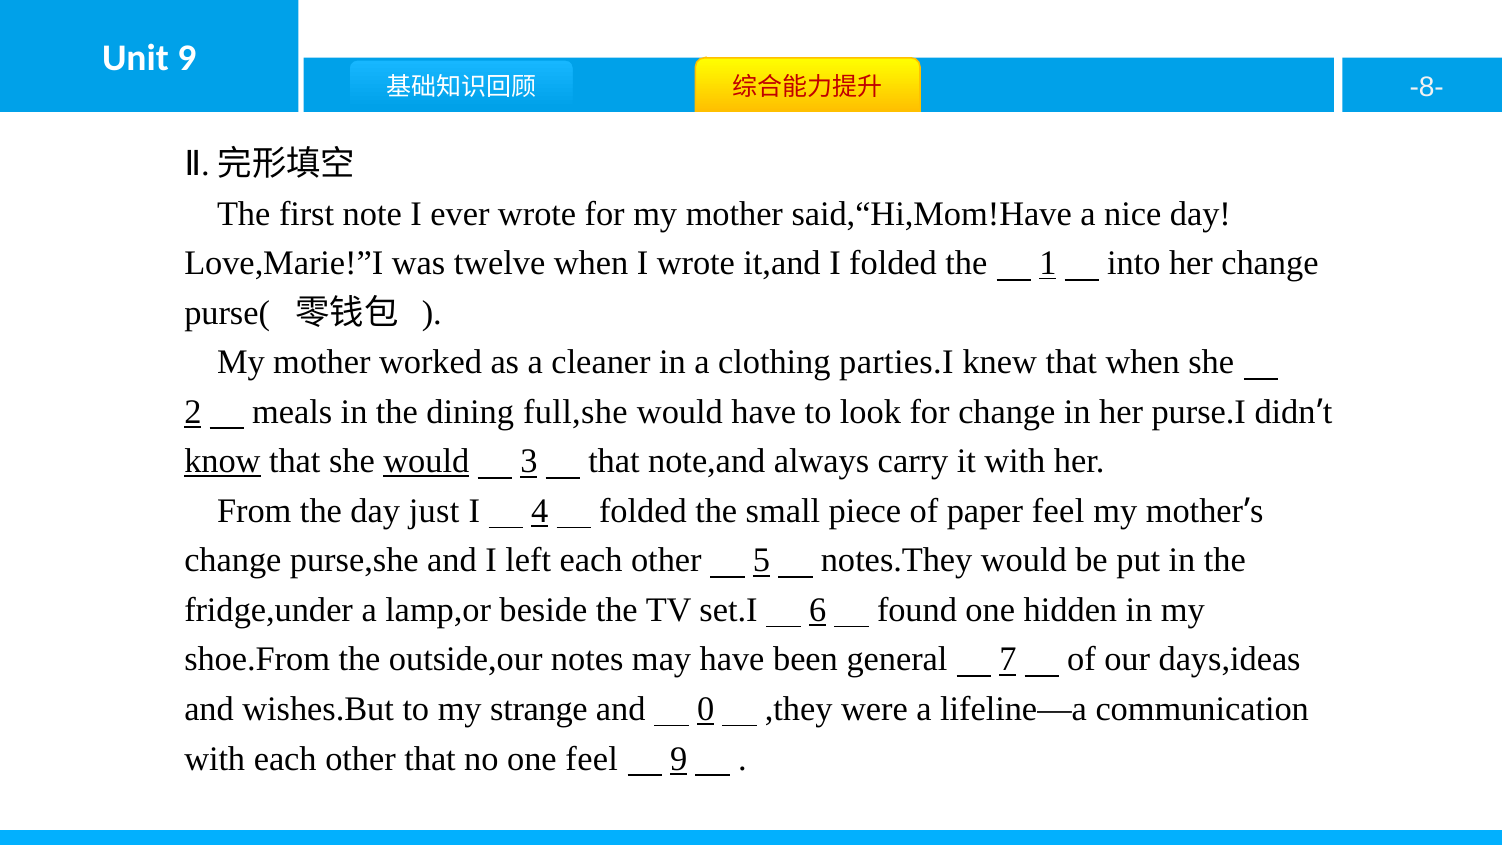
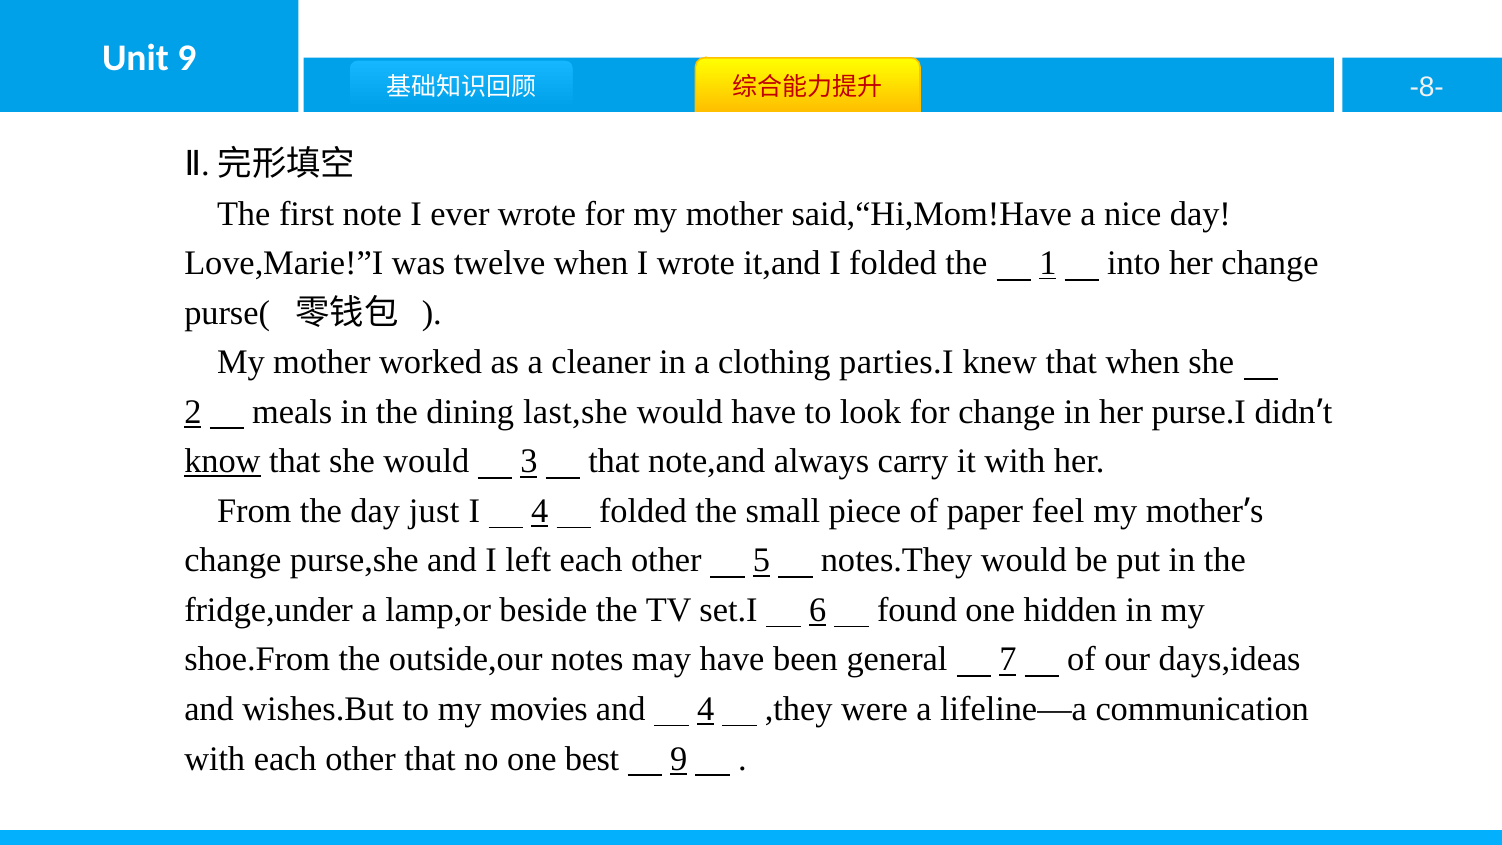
full,she: full,she -> last,she (575, 412)
would underline: present -> none (426, 461)
strange: strange -> movies (539, 709)
and 0: 0 -> 4 (706, 709)
one feel: feel -> best (592, 759)
